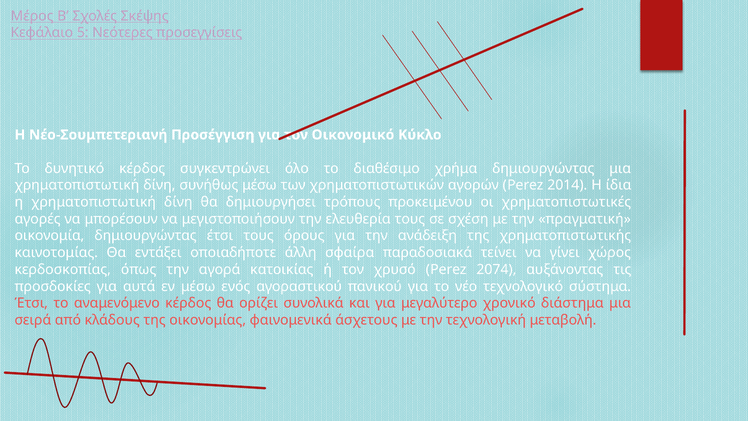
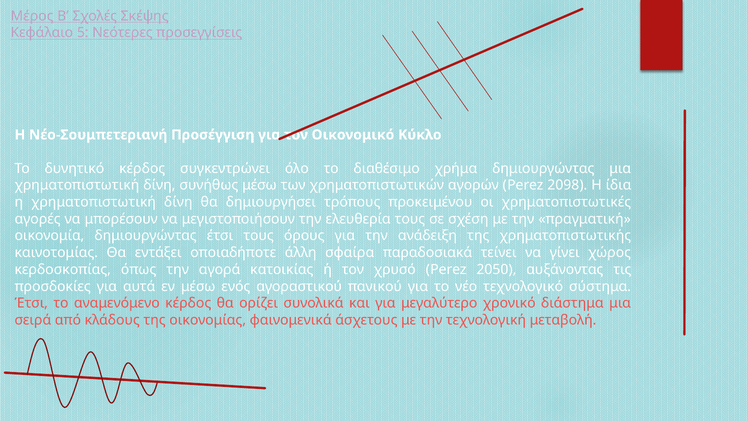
2014: 2014 -> 2098 (567, 185)
2074: 2074 -> 2050 (496, 269)
